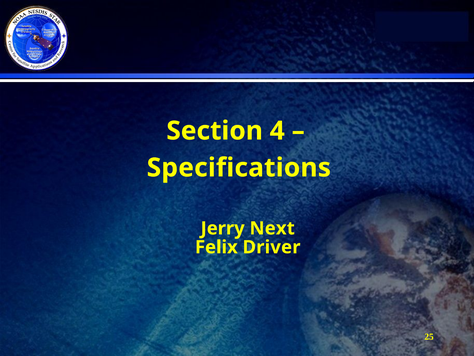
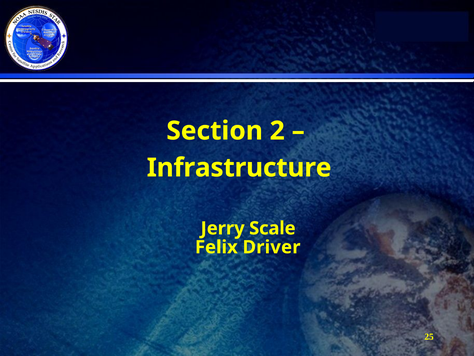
4: 4 -> 2 (277, 131)
Specifications: Specifications -> Infrastructure (239, 167)
Next: Next -> Scale (272, 228)
